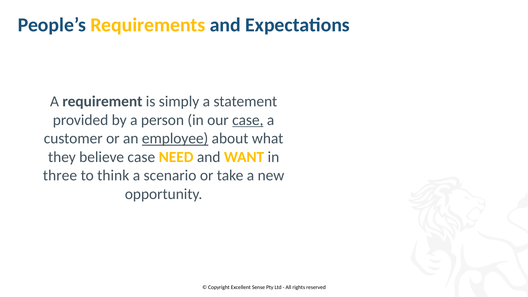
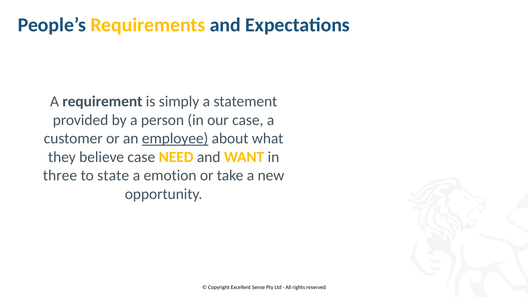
case underline: present -> none (248, 120)
think: think -> state (113, 176)
scenario: scenario -> emotion (170, 176)
